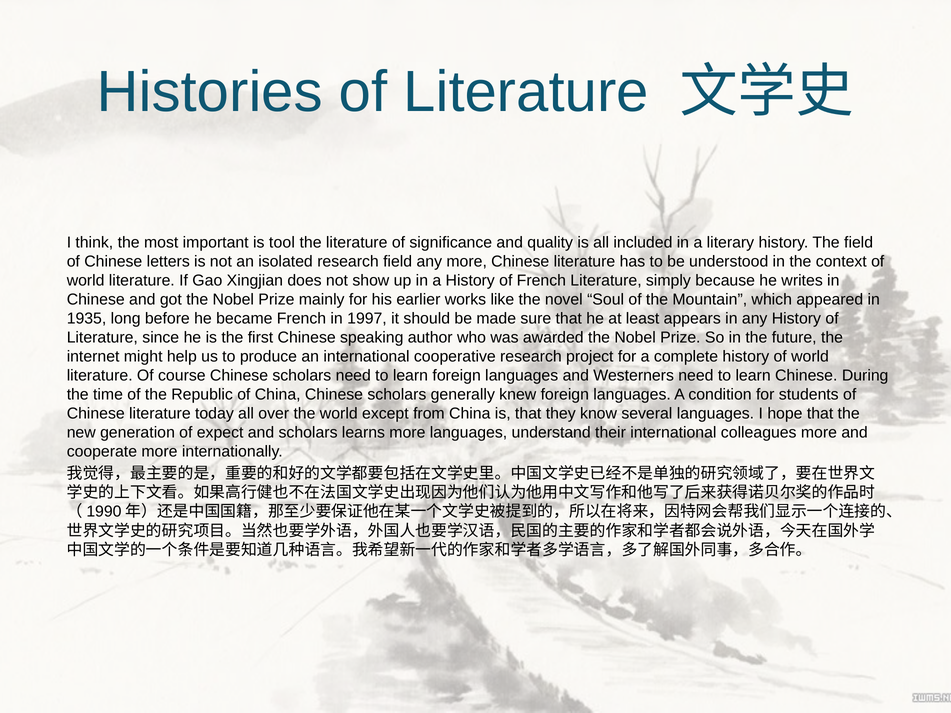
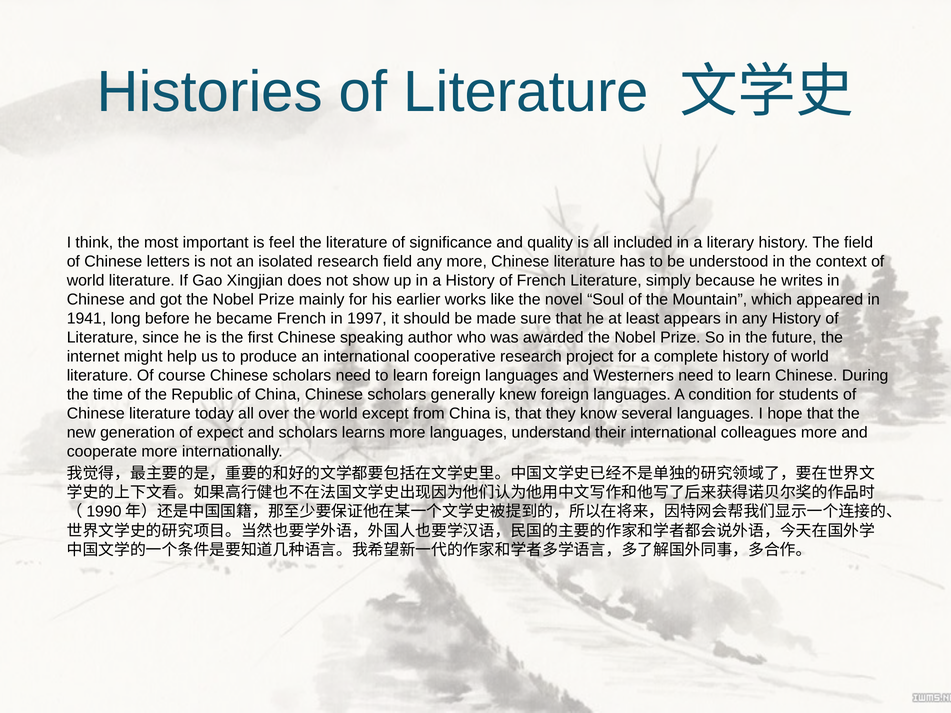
tool: tool -> feel (282, 242)
1935: 1935 -> 1941 (87, 319)
